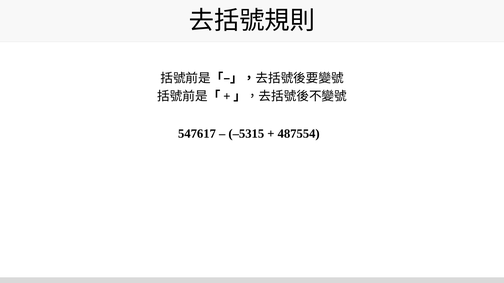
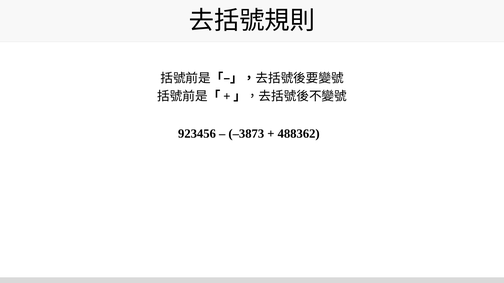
547617: 547617 -> 923456 (197, 134)
–5315: –5315 -> –3873 (246, 134)
487554: 487554 -> 488362 (299, 134)
